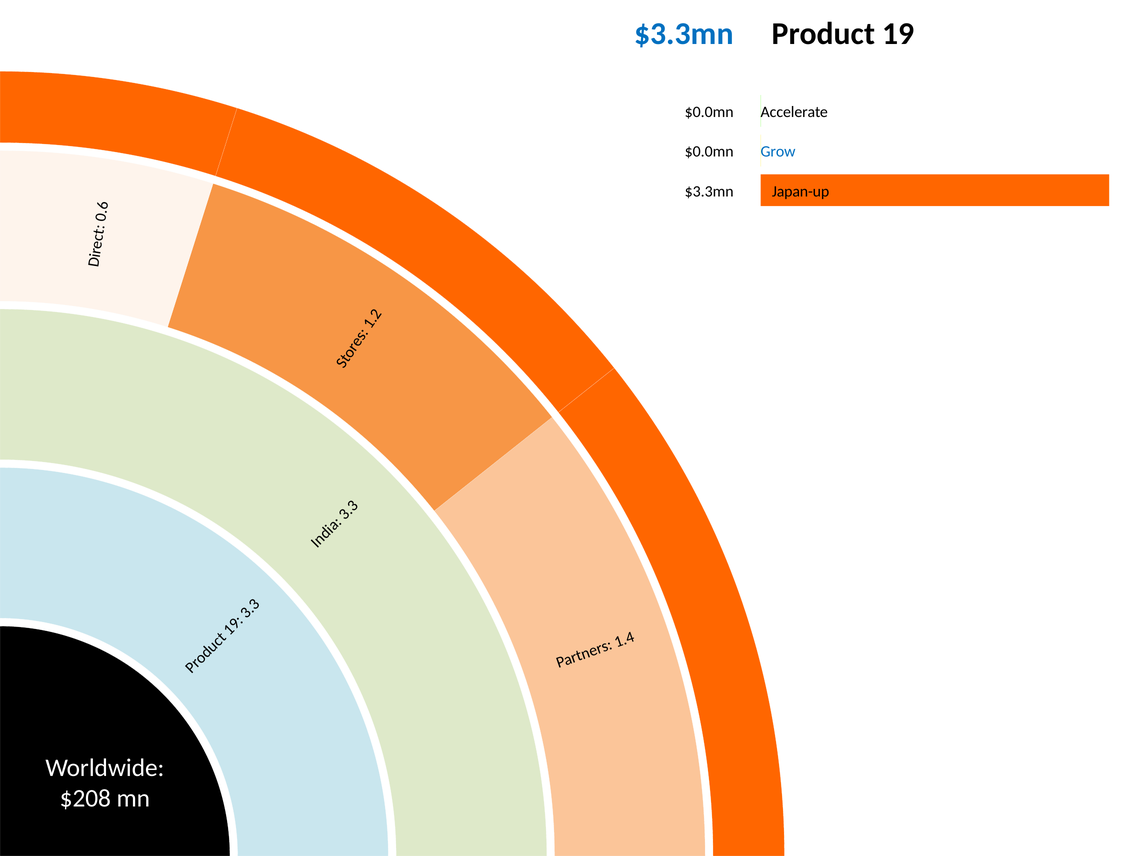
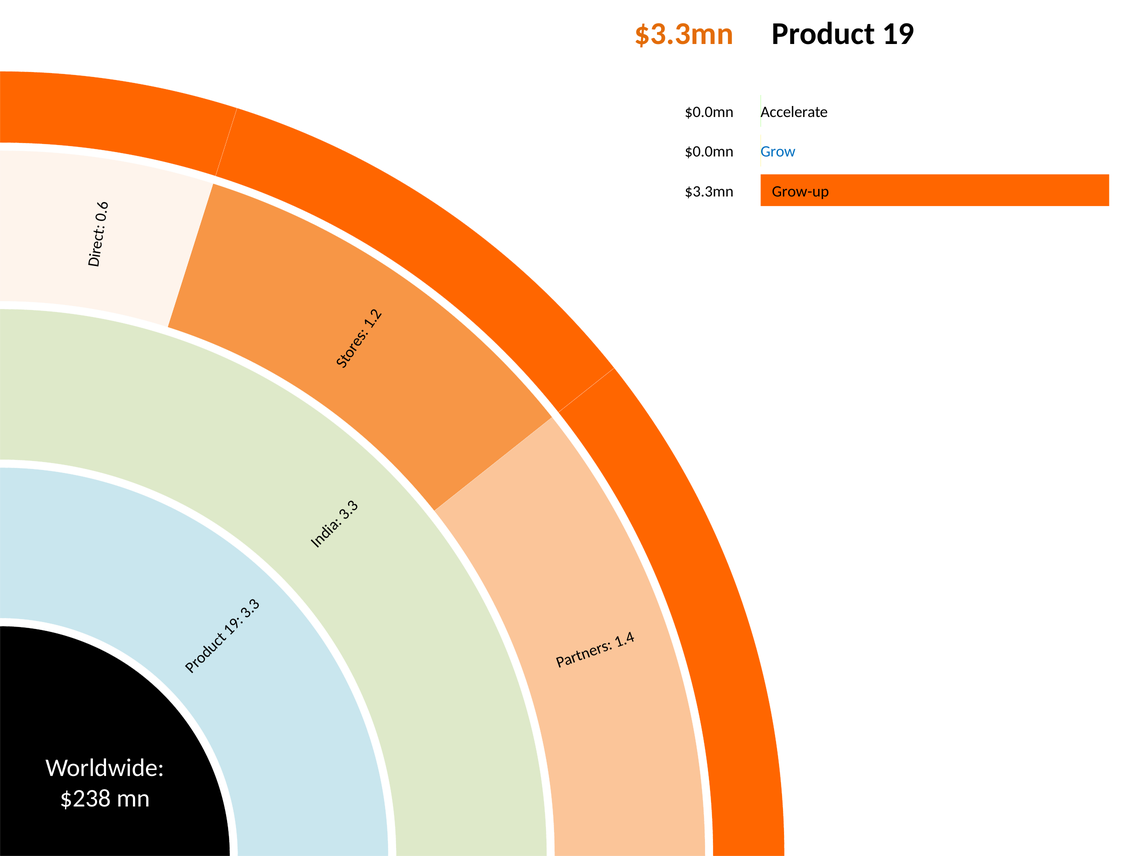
$3.3mn colour: blue -> orange (684, 34)
Japan-up: Japan-up -> Grow-up (800, 191)
$208: $208 -> $238 (85, 798)
